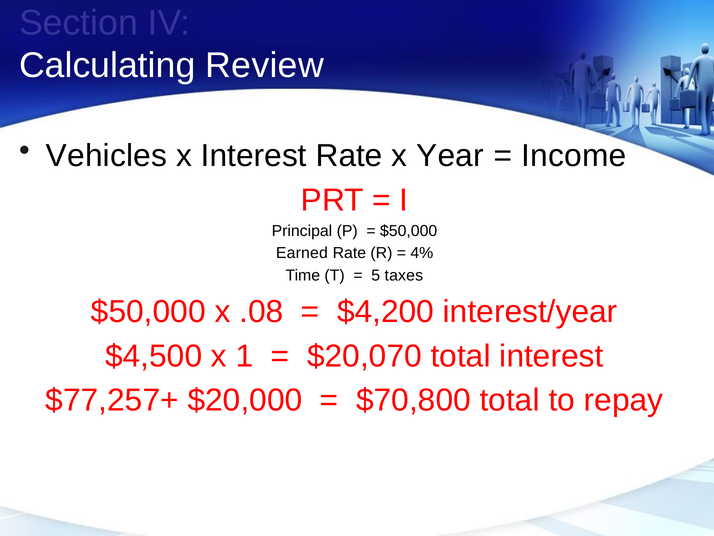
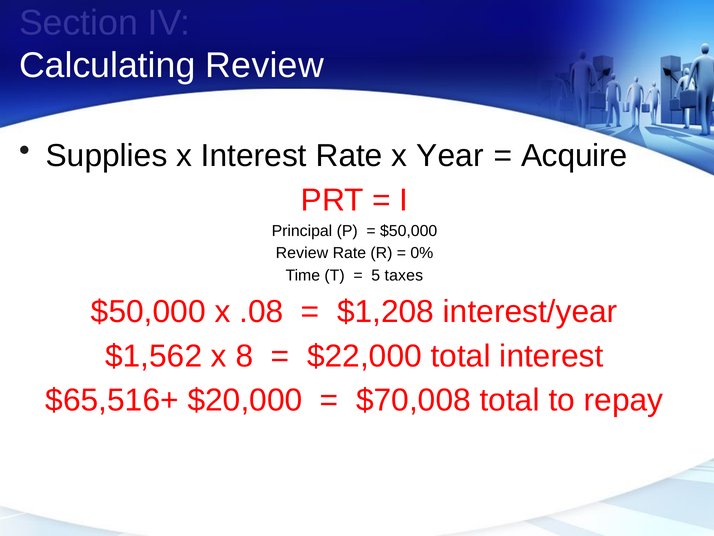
Vehicles: Vehicles -> Supplies (107, 156)
Income: Income -> Acquire (574, 156)
Earned: Earned -> Review (302, 253)
4%: 4% -> 0% (422, 253)
$4,200: $4,200 -> $1,208 (386, 311)
$4,500: $4,500 -> $1,562 (154, 356)
1: 1 -> 8 (244, 356)
$20,070: $20,070 -> $22,000 (364, 356)
$77,257+: $77,257+ -> $65,516+ (112, 400)
$70,800: $70,800 -> $70,008 (413, 400)
